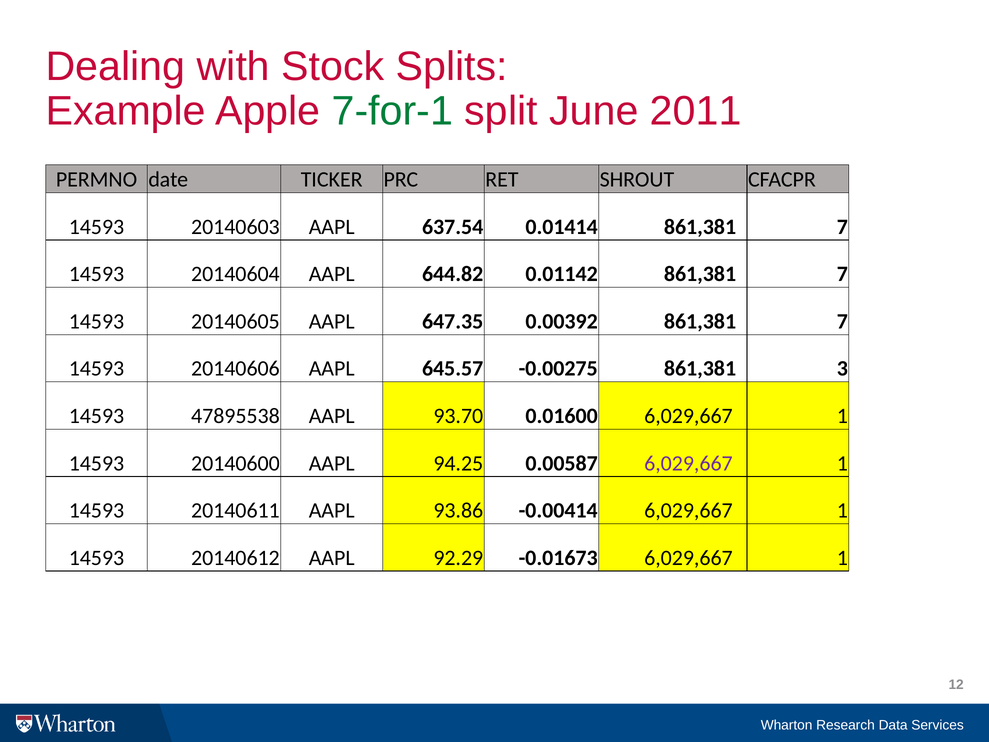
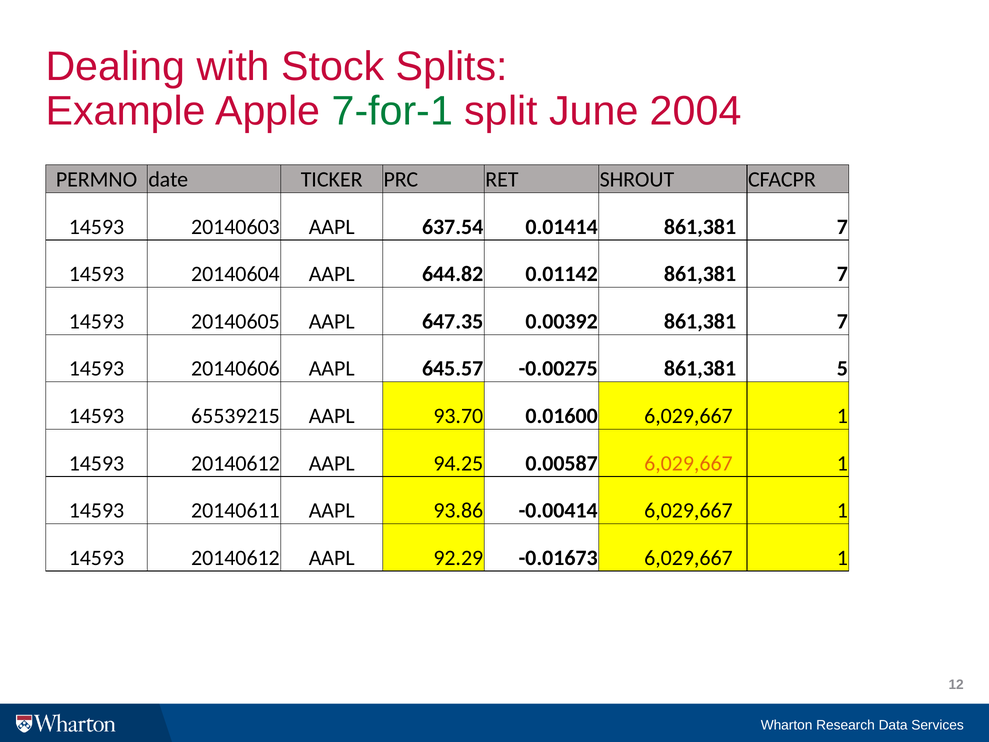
2011: 2011 -> 2004 (696, 111)
3: 3 -> 5 (842, 369)
47895538: 47895538 -> 65539215 (235, 416)
20140600: 20140600 -> 20140612 (235, 463)
6,029,667 colour: purple -> orange (688, 463)
